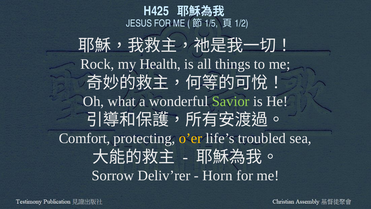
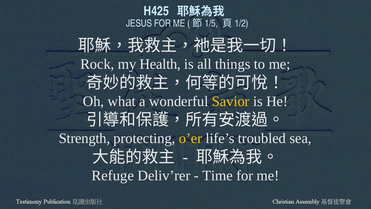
Savior colour: light green -> yellow (231, 101)
Comfort: Comfort -> Strength (85, 138)
Sorrow: Sorrow -> Refuge (113, 175)
Horn: Horn -> Time (218, 175)
